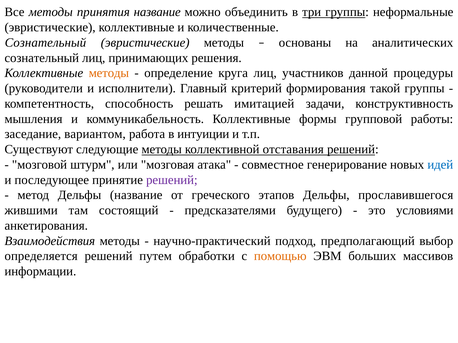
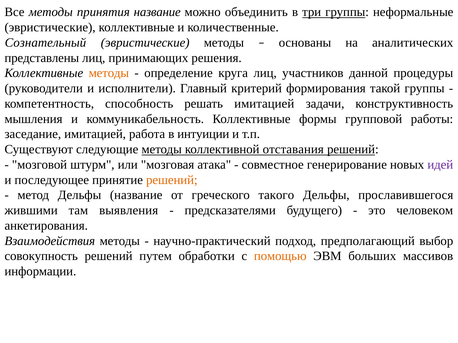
сознательный: сознательный -> представлены (42, 58)
заседание вариантом: вариантом -> имитацией (95, 134)
идей colour: blue -> purple (440, 165)
решений colour: purple -> orange (172, 180)
этапов: этапов -> такого (276, 195)
состоящий: состоящий -> выявления (129, 211)
условиями: условиями -> человеком (425, 211)
определяется: определяется -> совокупность (41, 256)
